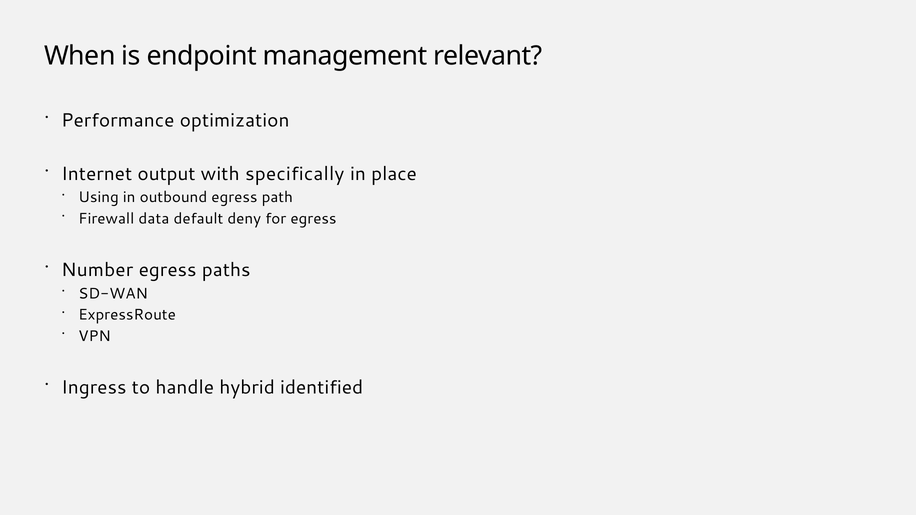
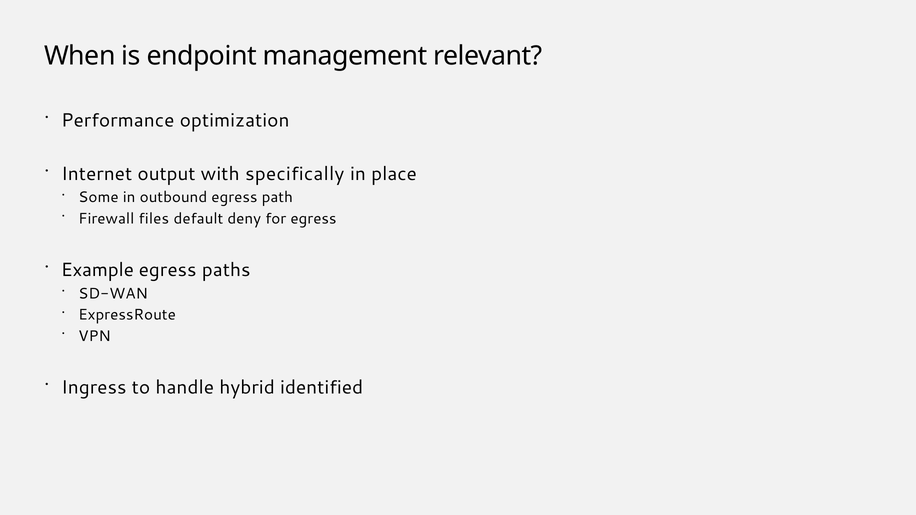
Using: Using -> Some (98, 197)
data: data -> files (154, 219)
Number: Number -> Example (97, 270)
